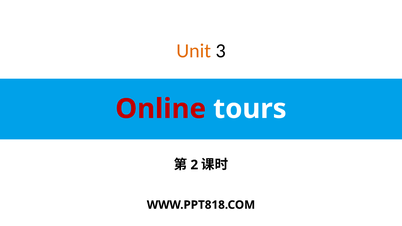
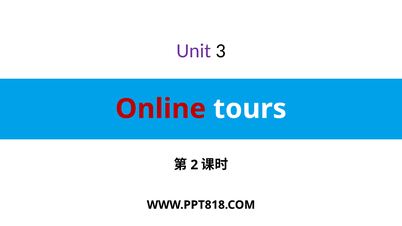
Unit colour: orange -> purple (194, 51)
